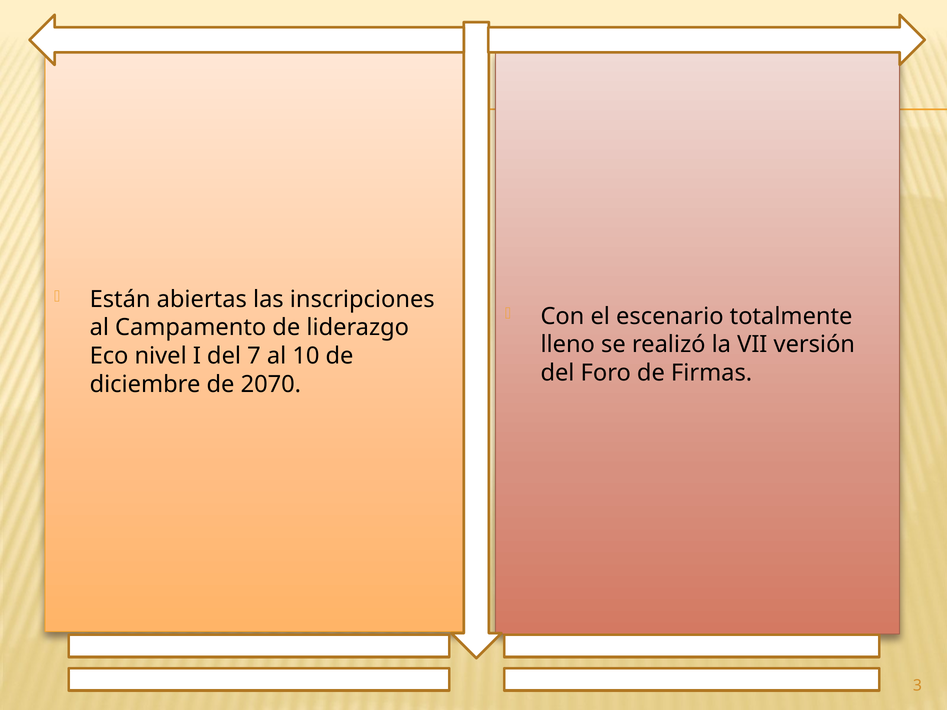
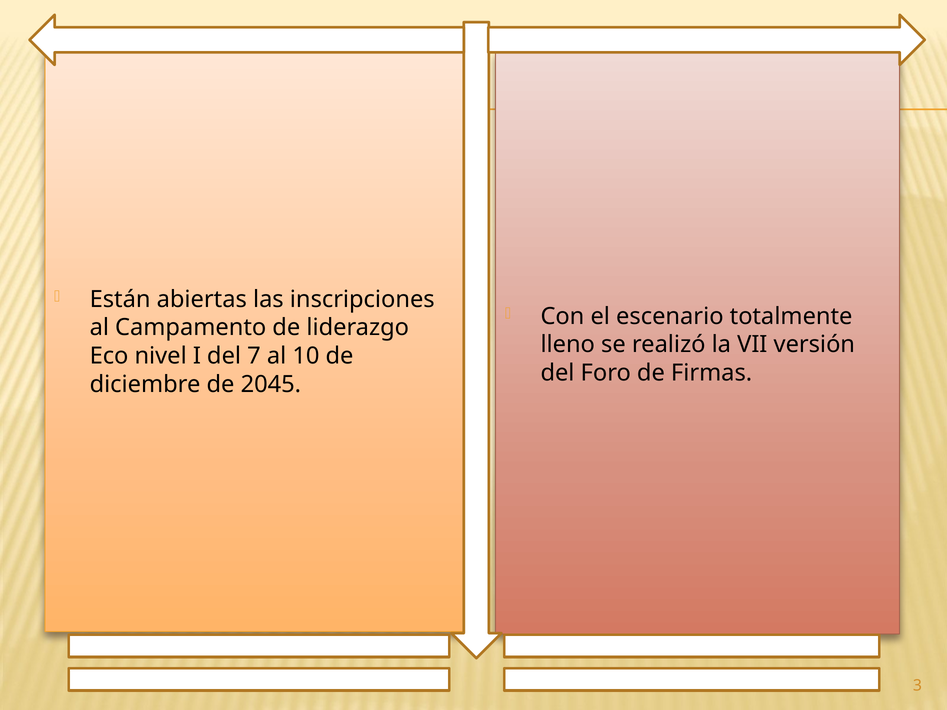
2070: 2070 -> 2045 (271, 385)
